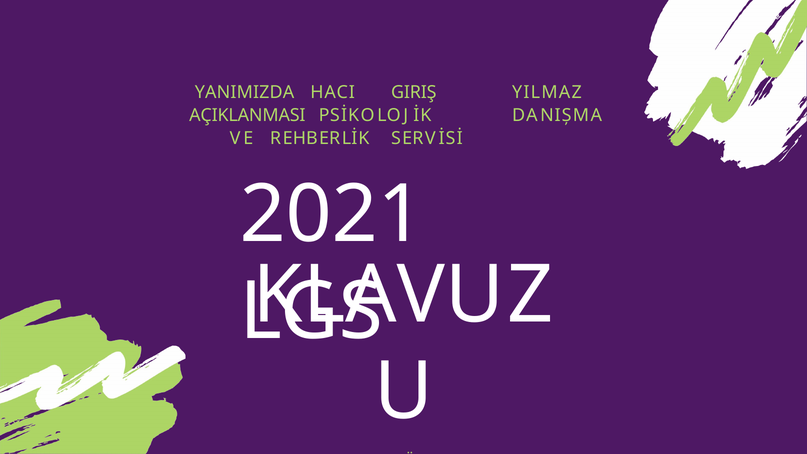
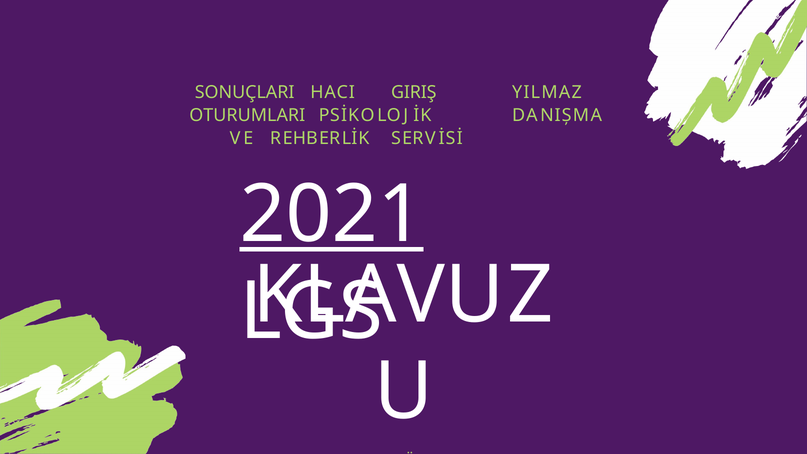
YANIMIZDA: YANIMIZDA -> SONUÇLARI (245, 92)
AÇIKLANMASI: AÇIKLANMASI -> OTURUMLARI (247, 115)
2021 underline: none -> present (332, 215)
